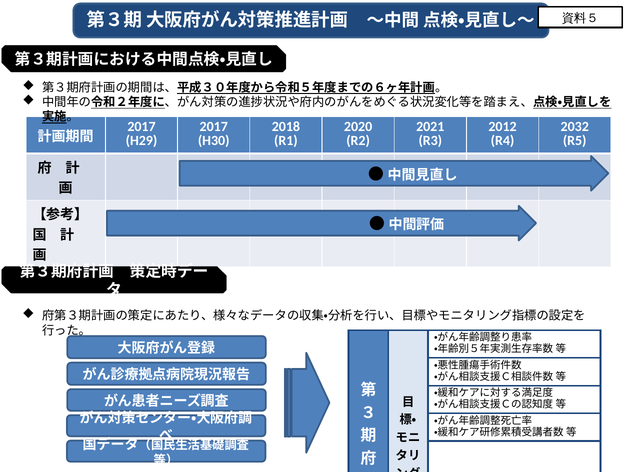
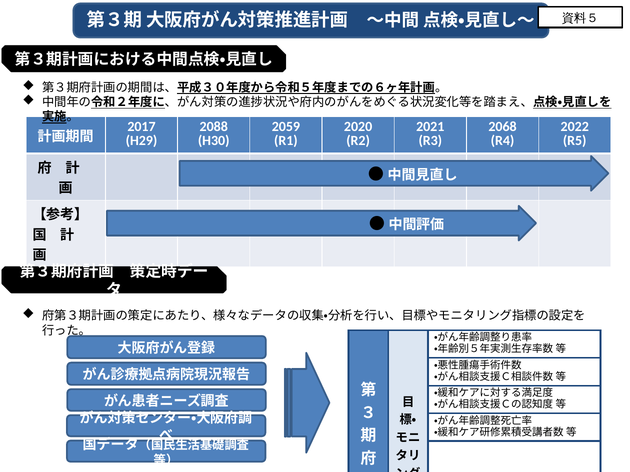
2017: 2017 -> 2088 (214, 127)
2018: 2018 -> 2059 (286, 127)
2012: 2012 -> 2068 (503, 127)
2032: 2032 -> 2022 (575, 127)
